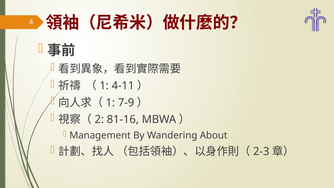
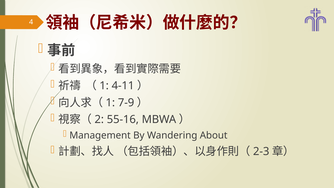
81-16: 81-16 -> 55-16 (123, 119)
